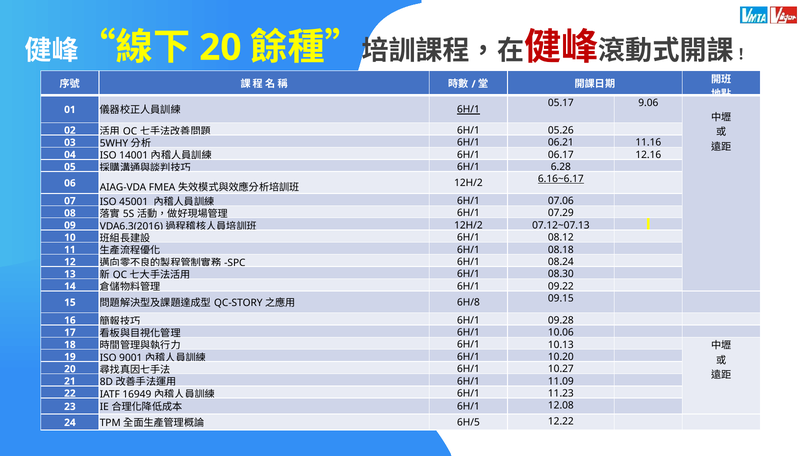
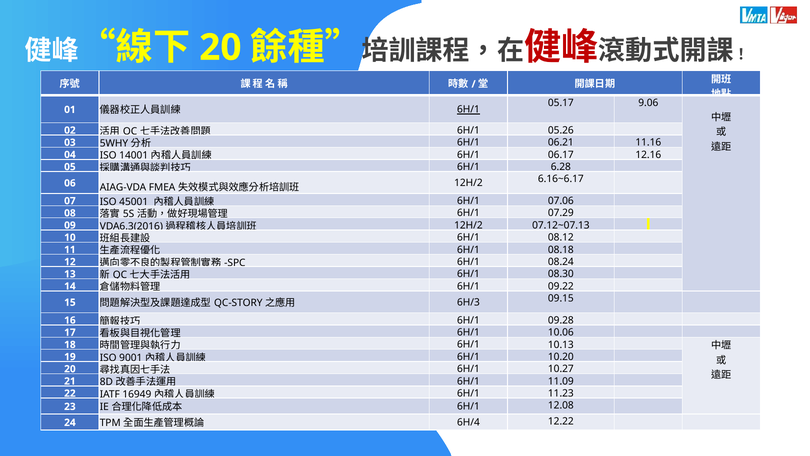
6.16~6.17 underline: present -> none (561, 179)
6H/8: 6H/8 -> 6H/3 (468, 302)
6H/5: 6H/5 -> 6H/4 (468, 422)
